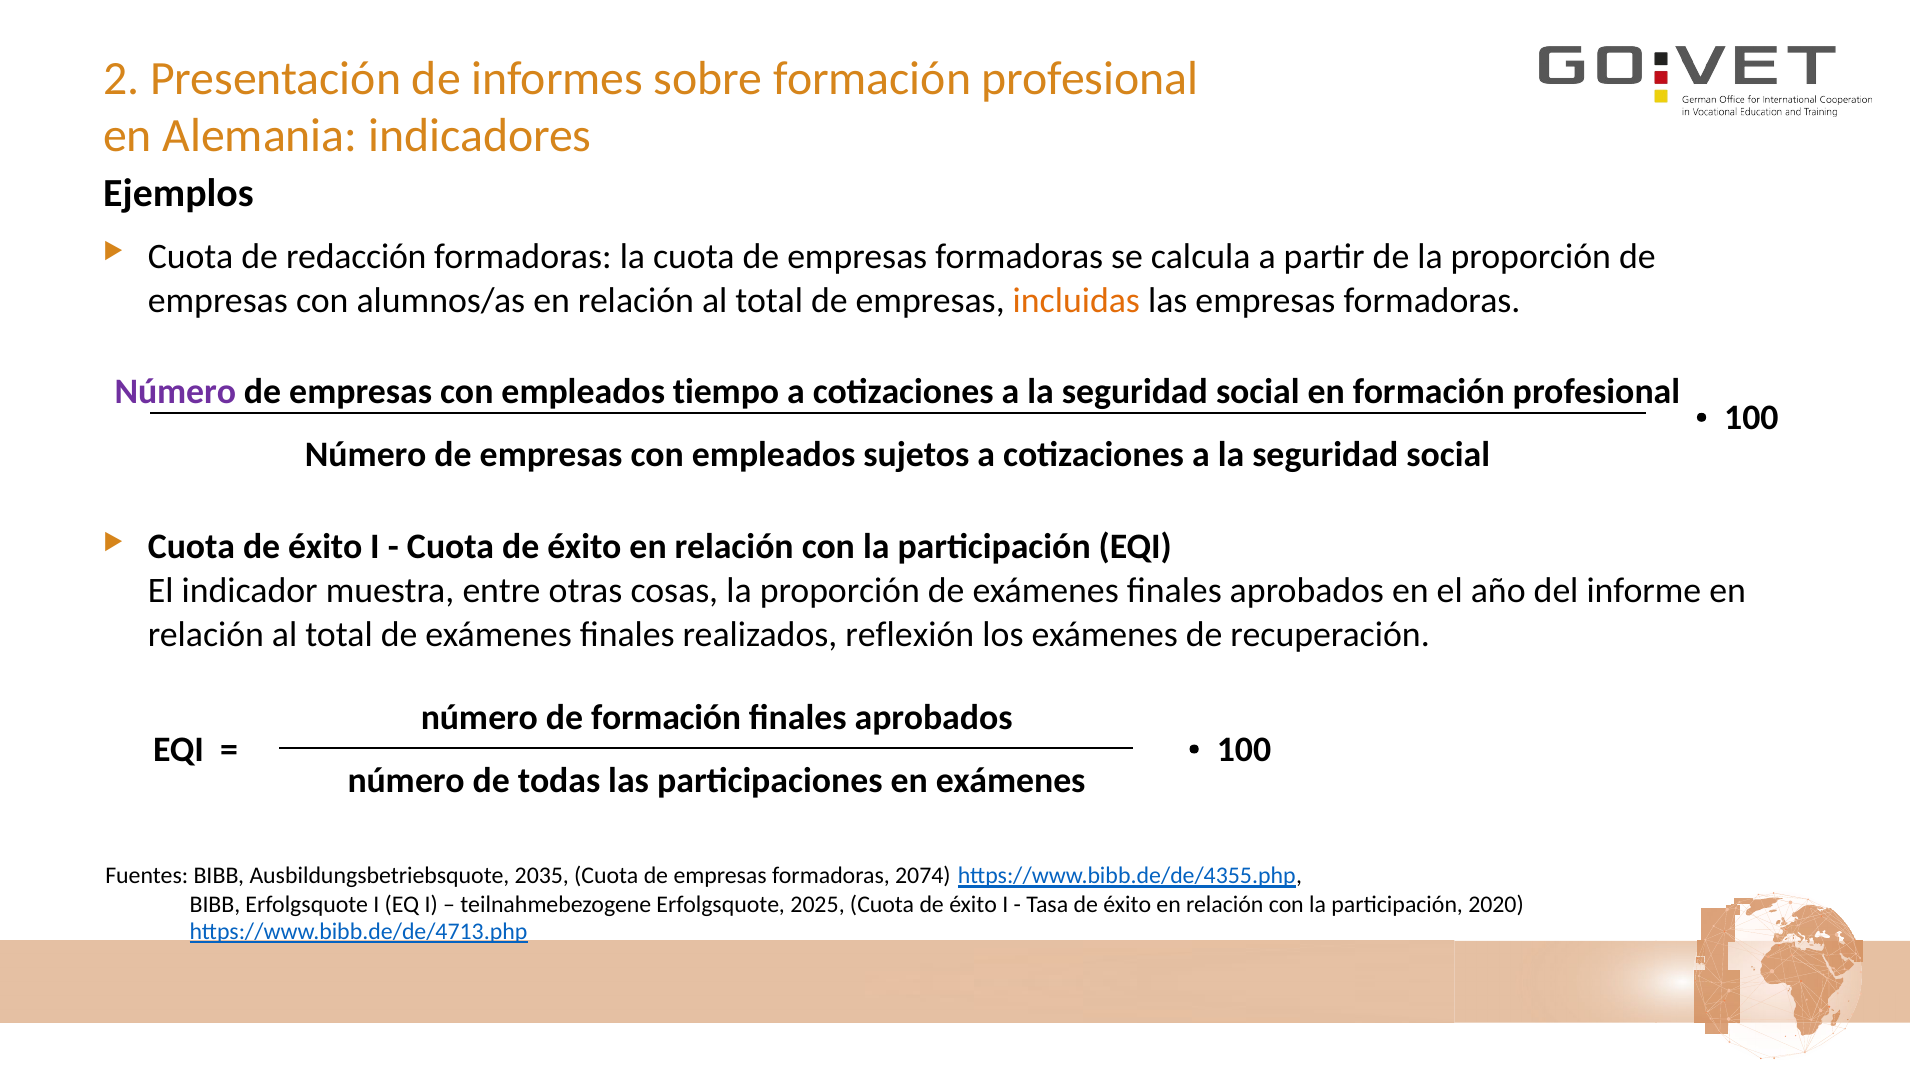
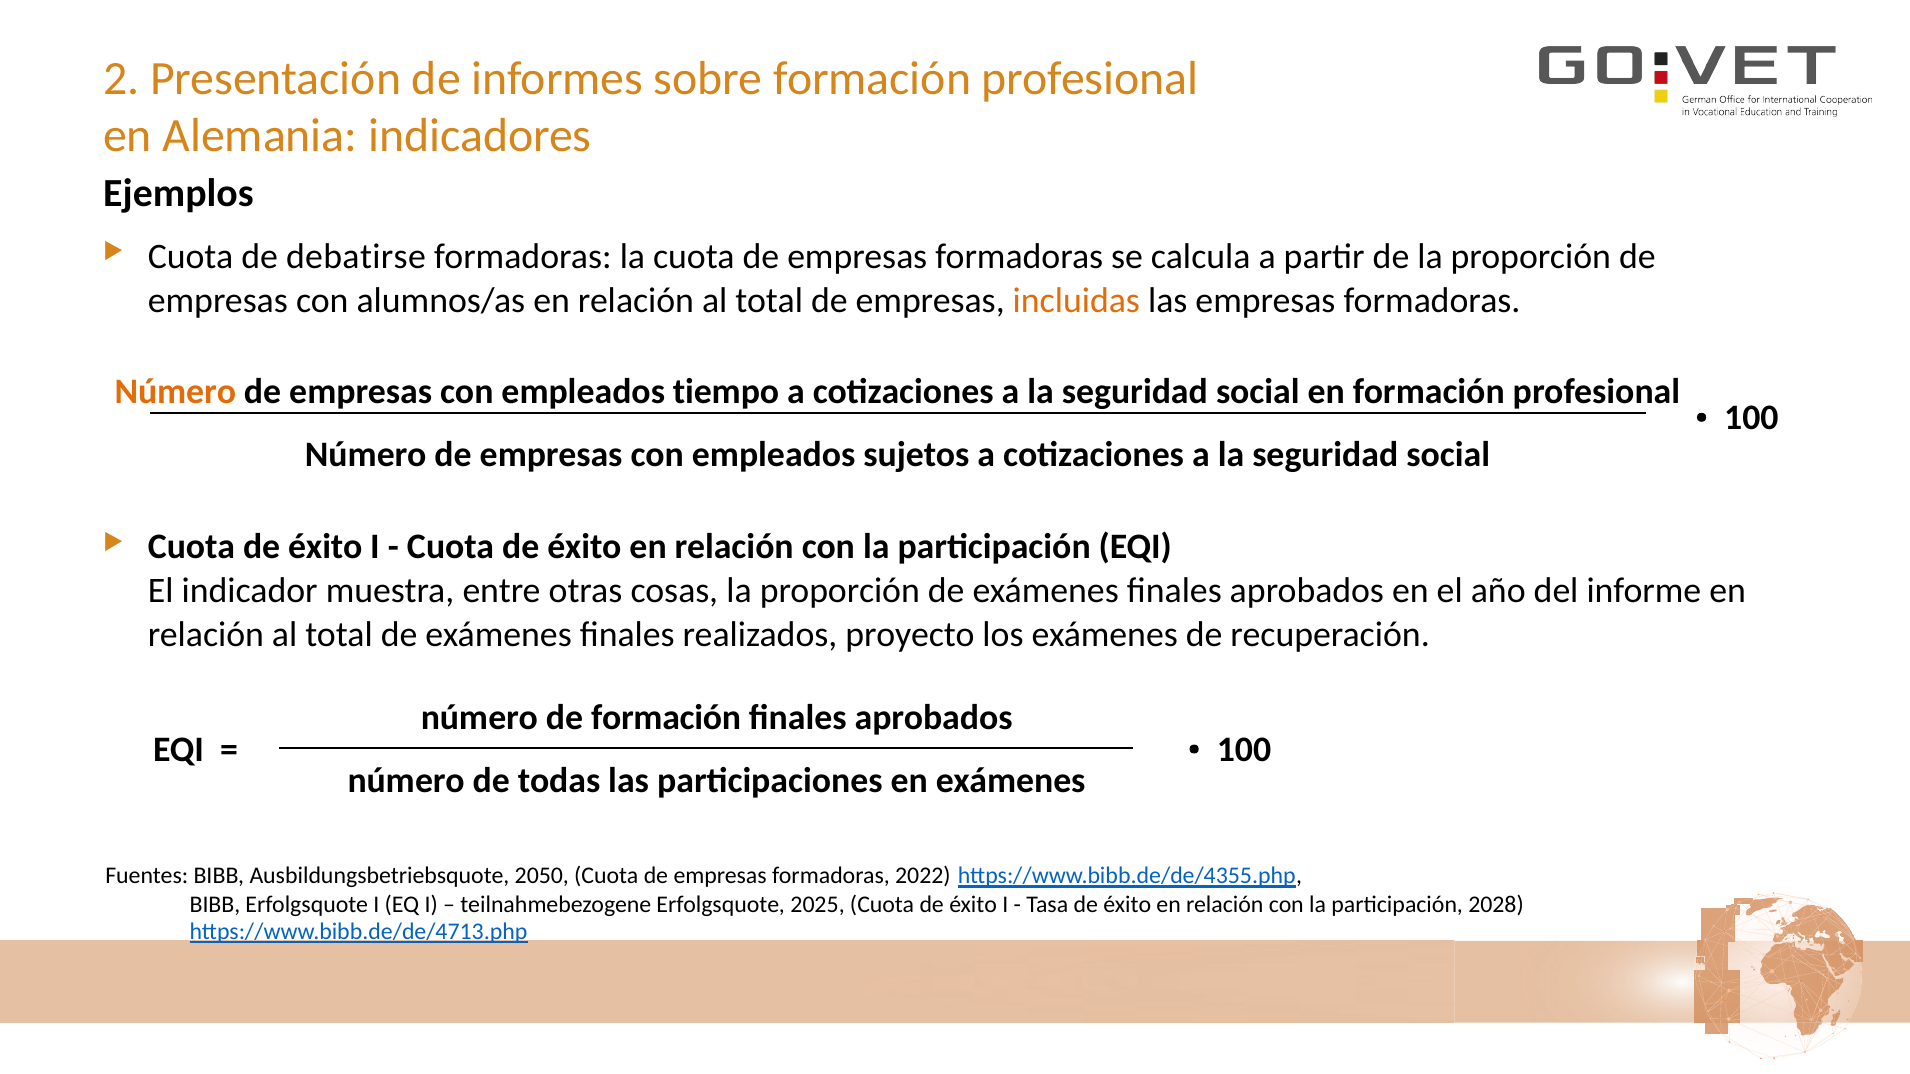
redacción: redacción -> debatirse (356, 257)
Número colour: purple -> orange (175, 392)
reflexión: reflexión -> proyecto (910, 635)
2035: 2035 -> 2050 (542, 876)
2074: 2074 -> 2022 (923, 876)
2020: 2020 -> 2028 (1496, 904)
